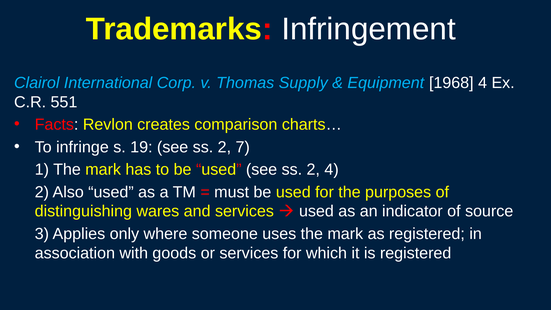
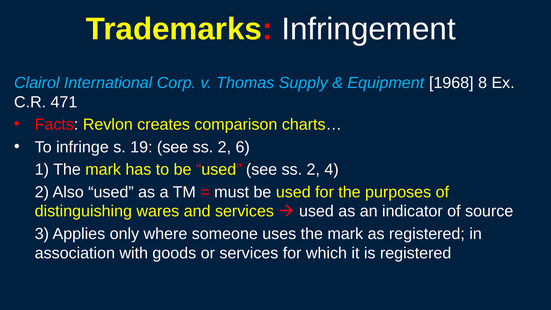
1968 4: 4 -> 8 (483, 83)
551: 551 -> 471 (64, 102)
7: 7 -> 6 (243, 147)
